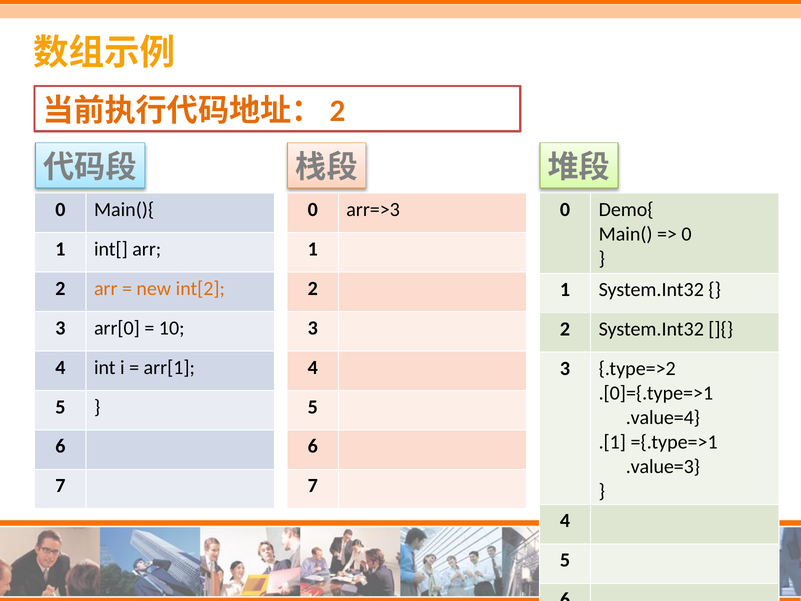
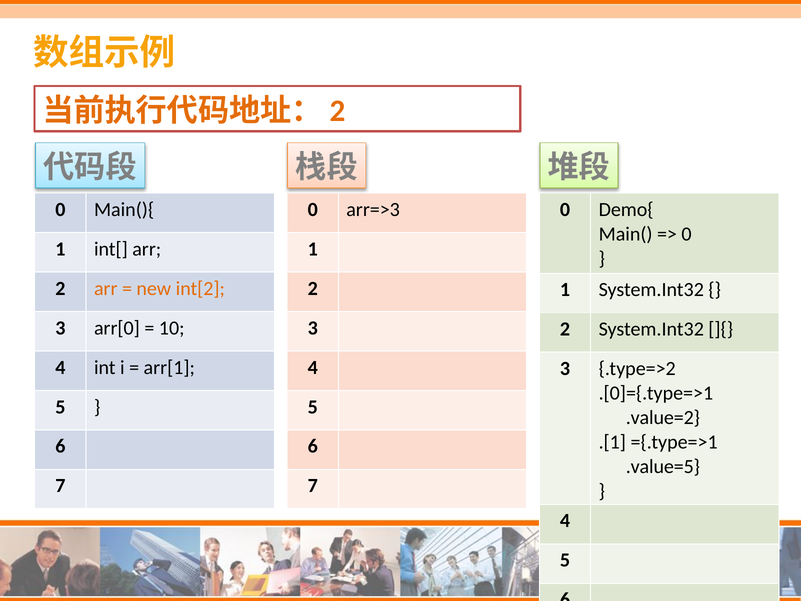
.value=4: .value=4 -> .value=2 (663, 417)
.value=3: .value=3 -> .value=5 (663, 466)
